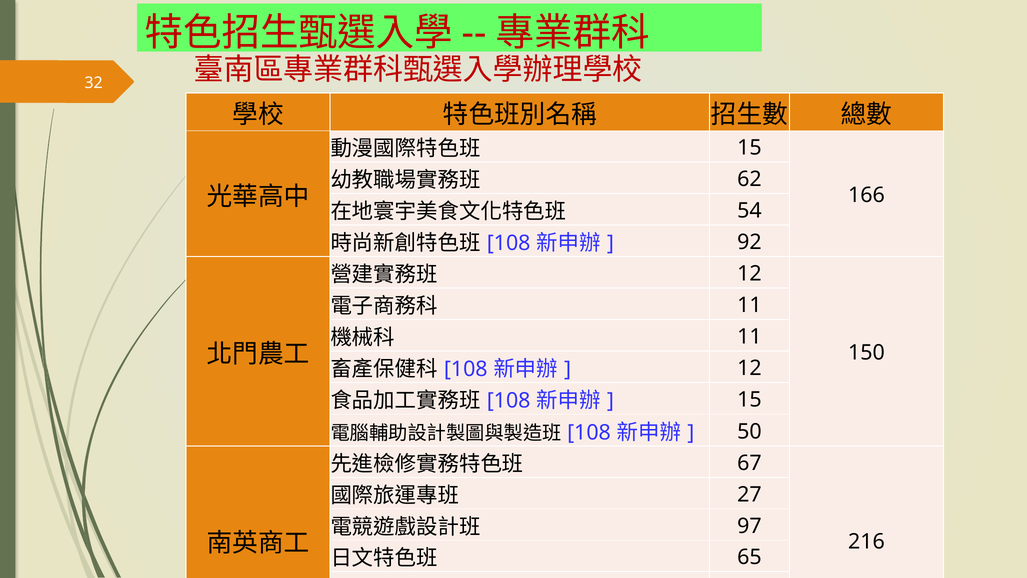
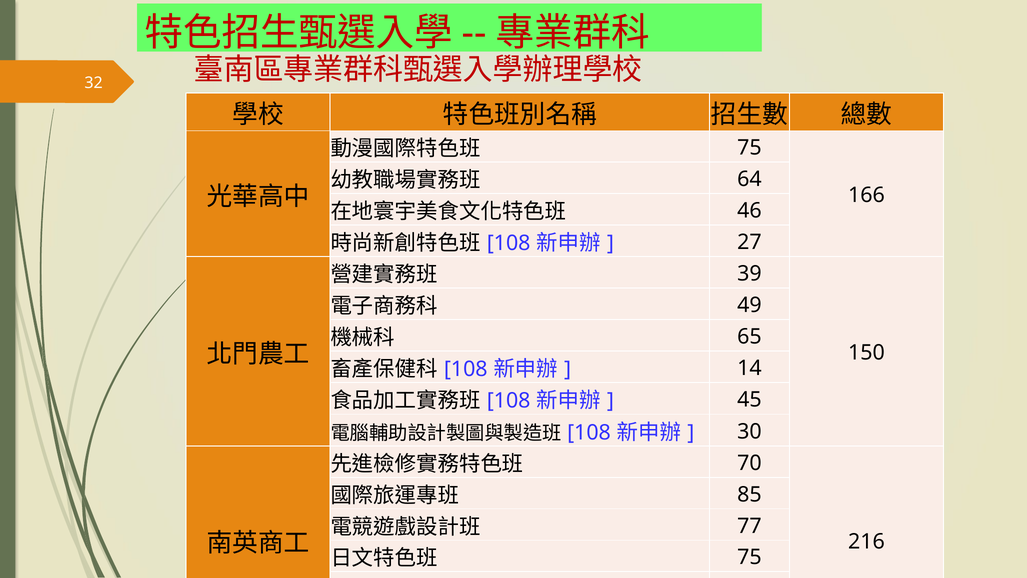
15: 15 -> 75 (749, 148)
62: 62 -> 64 (749, 179)
54: 54 -> 46 (749, 211)
92: 92 -> 27 (749, 242)
12: 12 -> 39 (749, 274)
11: 11 -> 49 (749, 305)
11: 11 -> 65 (749, 337)
12: 12 -> 14 (749, 368)
15: 15 -> 45 (749, 400)
50: 50 -> 30 (749, 431)
67: 67 -> 70 (749, 463)
27: 27 -> 85 (749, 494)
97: 97 -> 77 (749, 526)
65: 65 -> 75 (749, 557)
